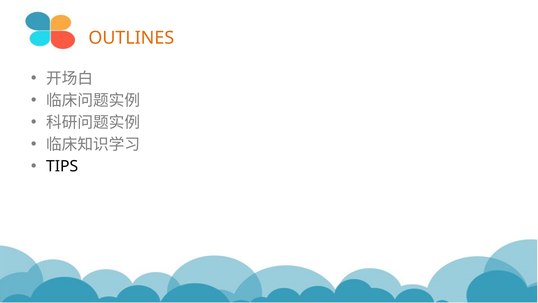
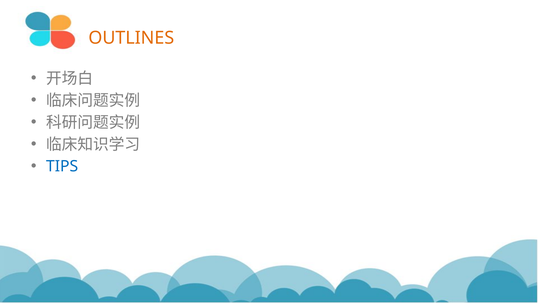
TIPS colour: black -> blue (62, 166)
